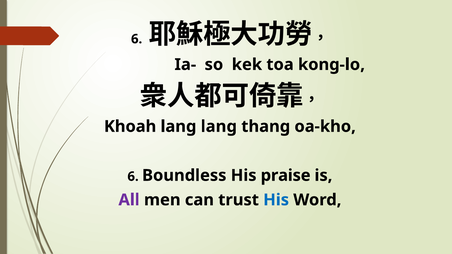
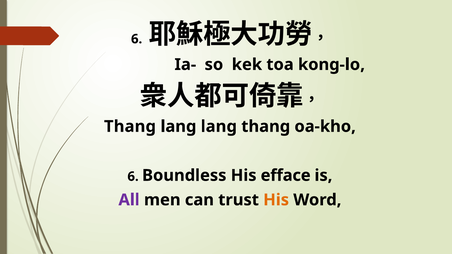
Khoah: Khoah -> Thang (130, 127)
praise: praise -> efface (286, 176)
His colour: blue -> orange (276, 200)
